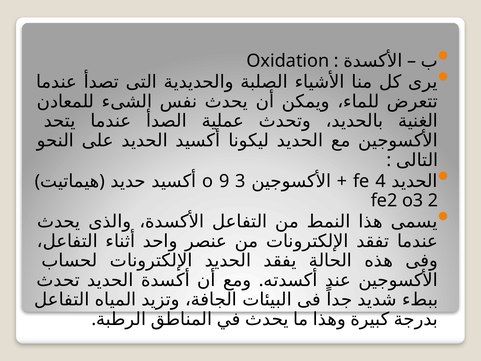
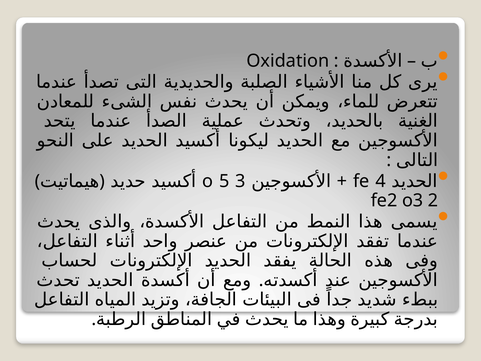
9: 9 -> 5 (224, 181)
